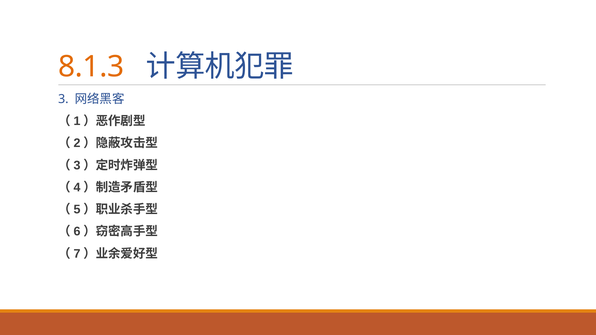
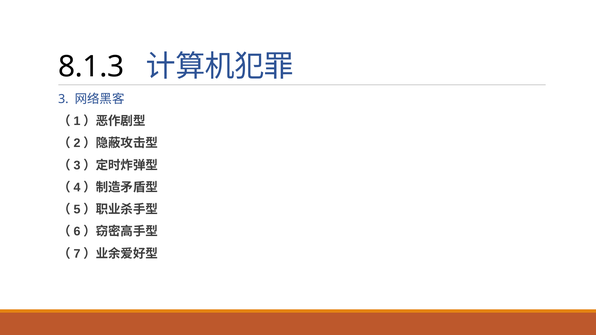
8.1.3 colour: orange -> black (91, 67)
